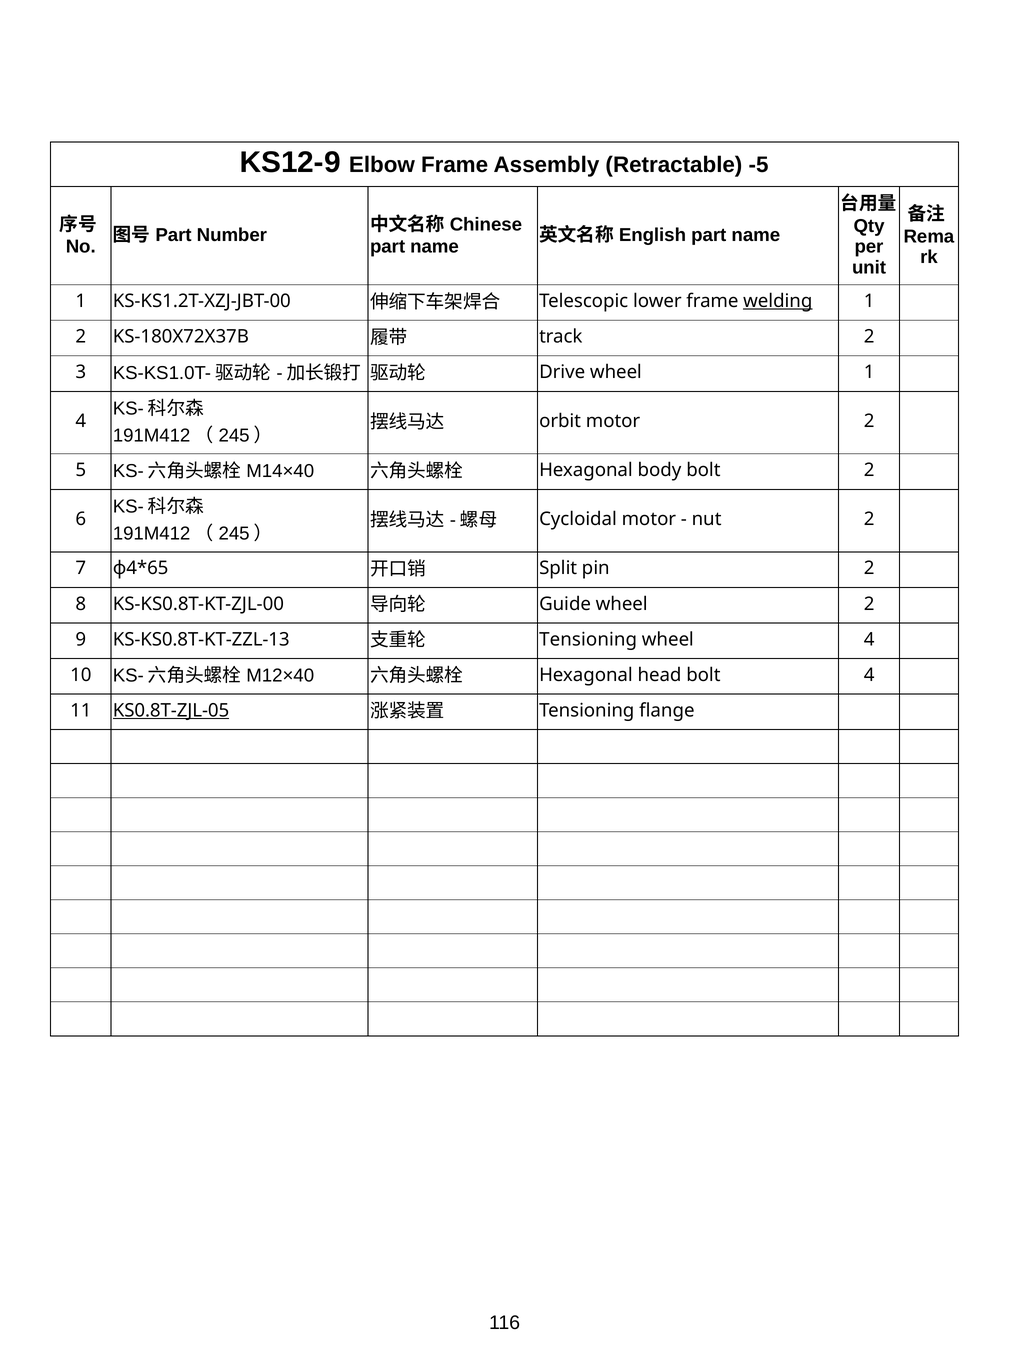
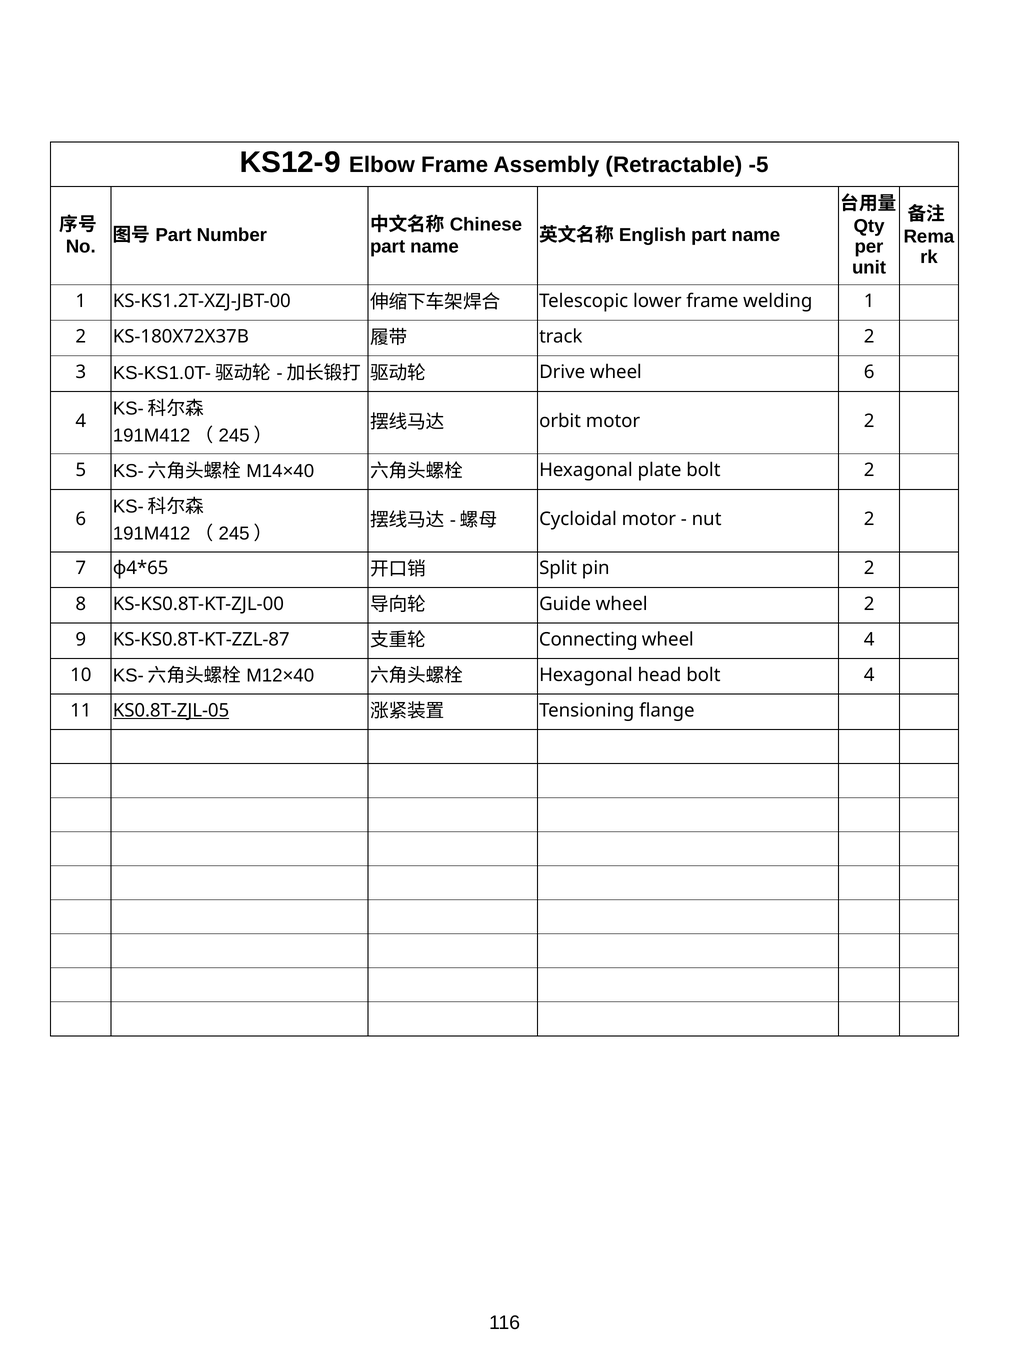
welding underline: present -> none (778, 301)
wheel 1: 1 -> 6 (869, 372)
body: body -> plate (660, 470)
KS-KS0.8T-KT-ZZL-13: KS-KS0.8T-KT-ZZL-13 -> KS-KS0.8T-KT-ZZL-87 (201, 639)
Tensioning: Tensioning -> Connecting (588, 639)
